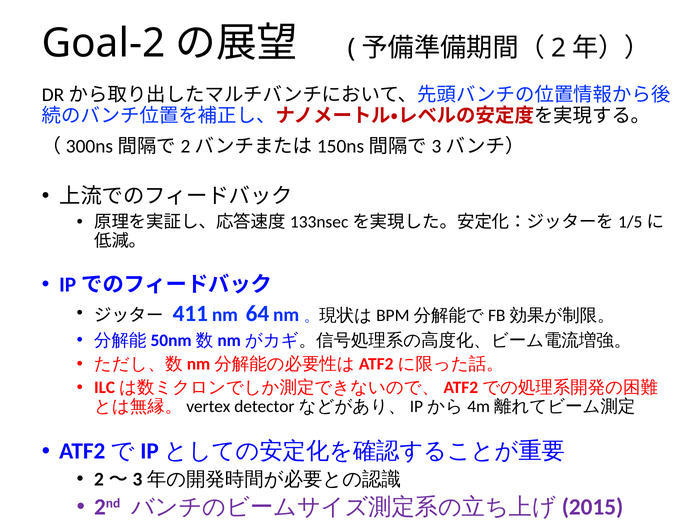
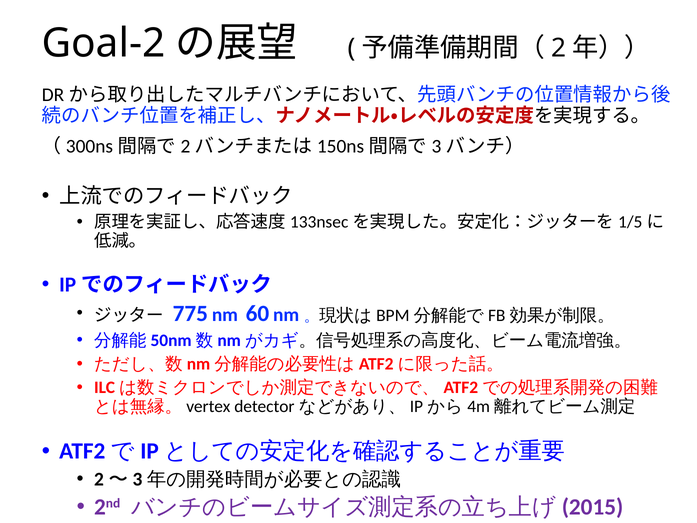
411: 411 -> 775 (190, 313)
64: 64 -> 60 (257, 313)
